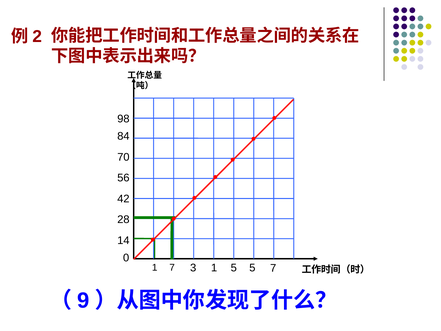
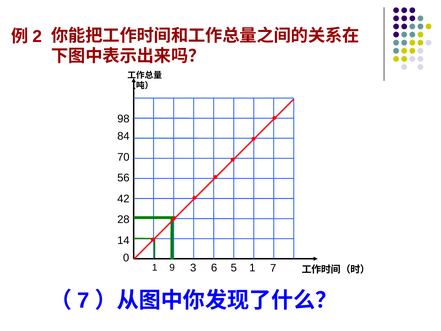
1 7: 7 -> 9 (172, 267)
3 1: 1 -> 6 (214, 268)
5 5: 5 -> 1 (252, 268)
9: 9 -> 7 (83, 300)
